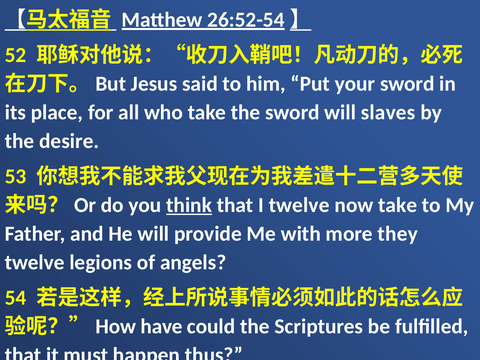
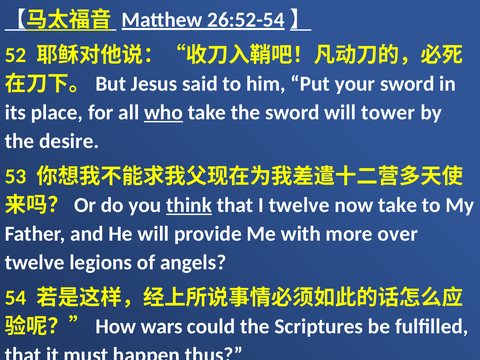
who underline: none -> present (163, 112)
slaves: slaves -> tower (388, 112)
they: they -> over (398, 234)
have: have -> wars (162, 326)
